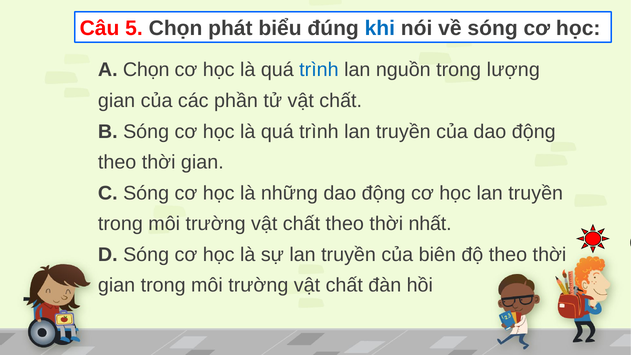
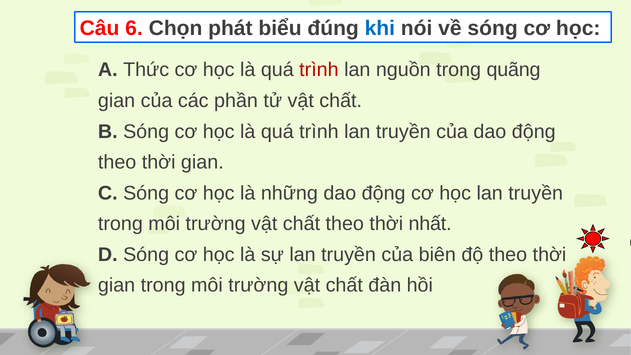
5: 5 -> 6 (134, 28)
A Chọn: Chọn -> Thức (146, 70)
trình colour: blue -> red (319, 70)
lượng: lượng -> quãng (514, 70)
